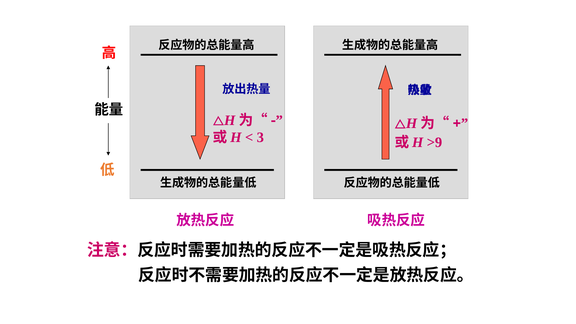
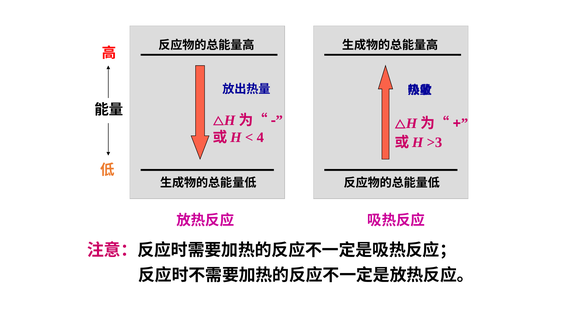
3: 3 -> 4 (260, 138)
>9: >9 -> >3 (434, 142)
